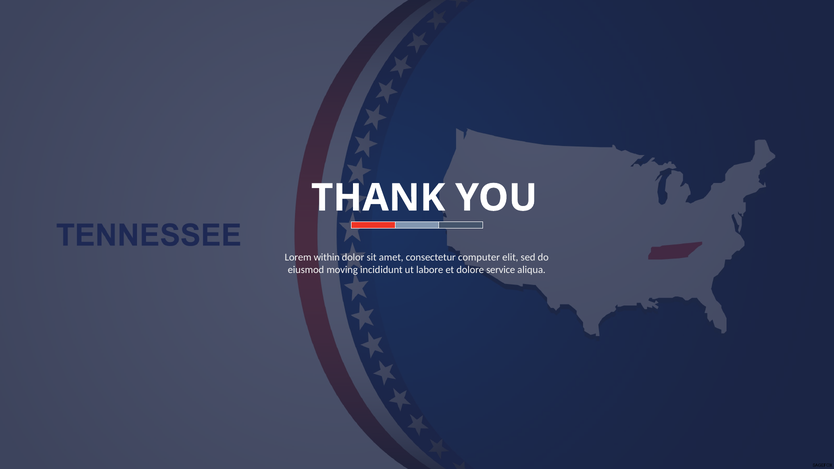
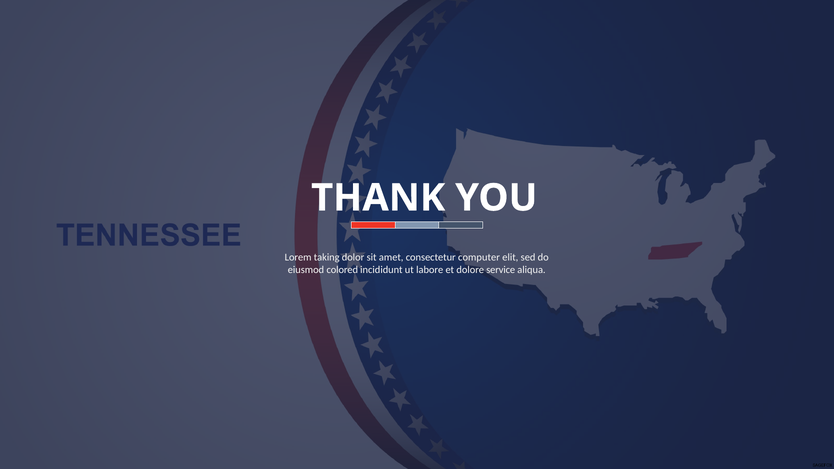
within: within -> taking (327, 257)
moving: moving -> colored (342, 270)
